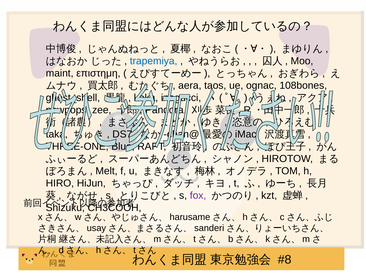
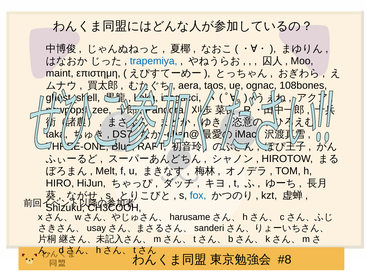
fox colour: purple -> blue (198, 195)
